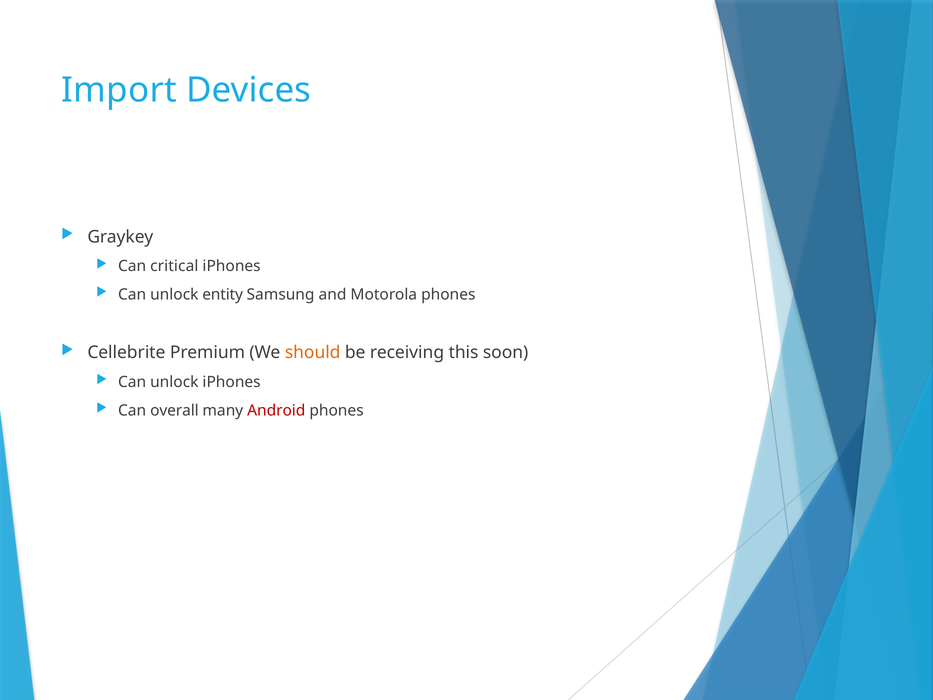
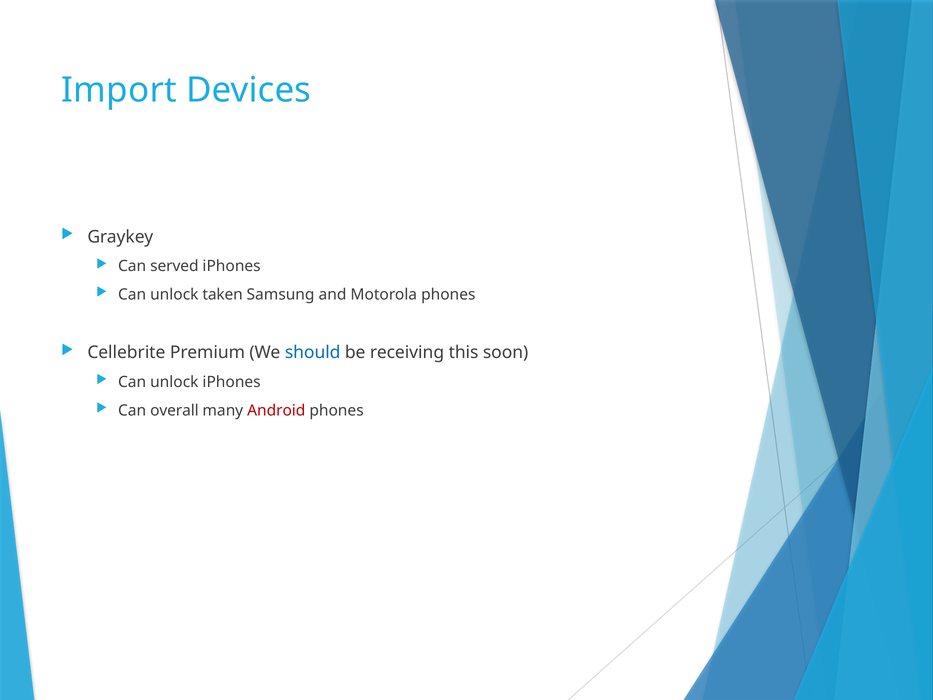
critical: critical -> served (174, 266)
entity: entity -> taken (223, 295)
should colour: orange -> blue (313, 353)
